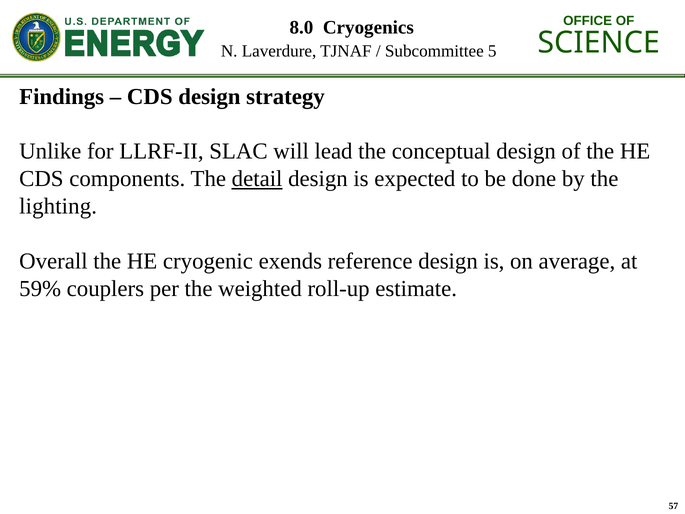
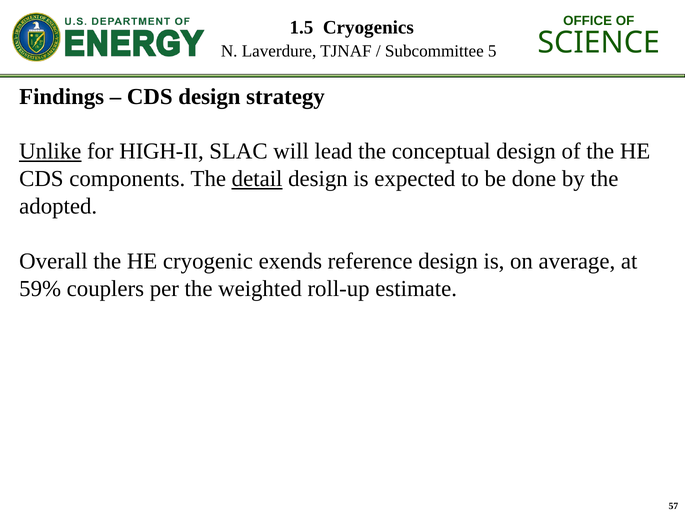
8.0: 8.0 -> 1.5 (302, 28)
Unlike underline: none -> present (50, 151)
LLRF-II: LLRF-II -> HIGH-II (162, 151)
lighting: lighting -> adopted (58, 206)
